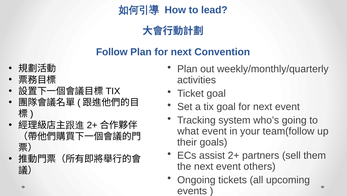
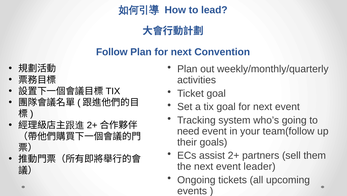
what: what -> need (188, 131)
others: others -> leader (260, 166)
